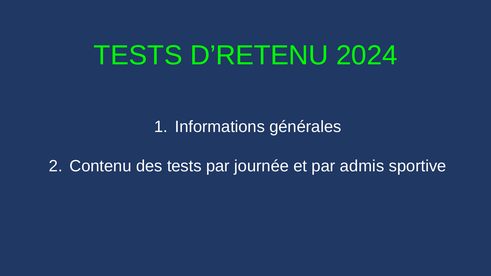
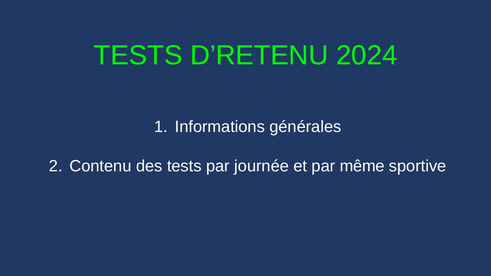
admis: admis -> même (362, 166)
